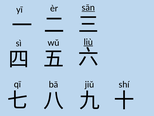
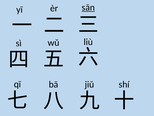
liù underline: present -> none (88, 42)
